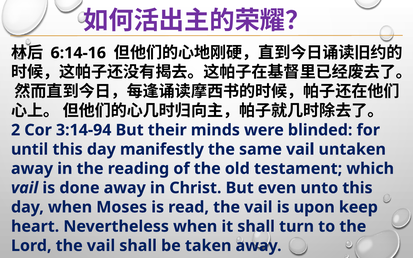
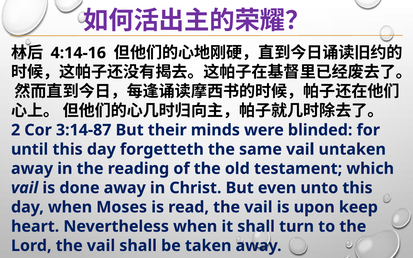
6:14-16: 6:14-16 -> 4:14-16 (78, 53)
3:14-94: 3:14-94 -> 3:14-87 (84, 130)
manifestly: manifestly -> forgetteth (162, 149)
